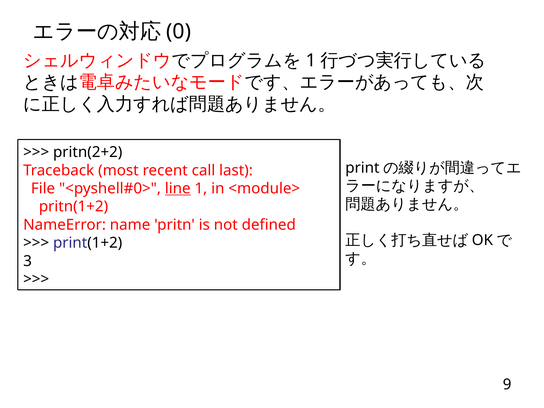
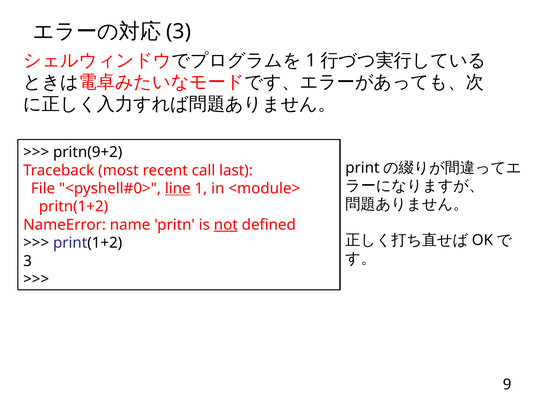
0: 0 -> 3 (179, 31)
pritn(2+2: pritn(2+2 -> pritn(9+2 (88, 152)
not underline: none -> present (226, 225)
